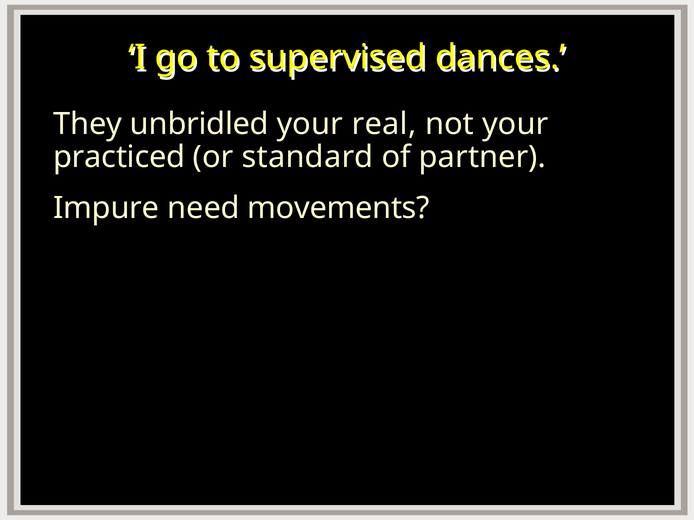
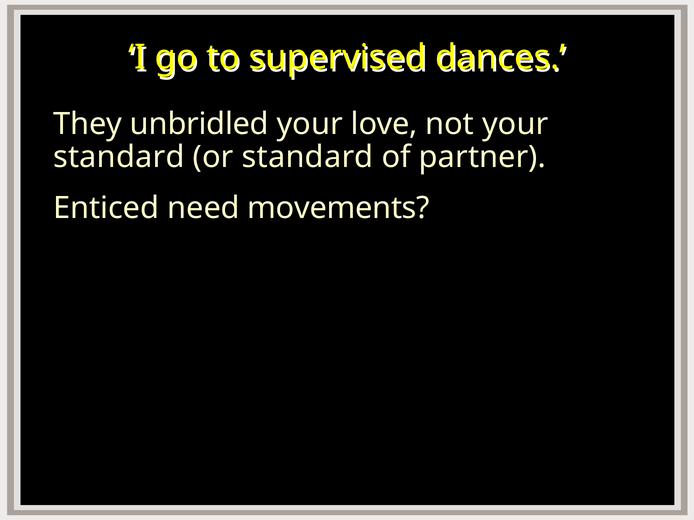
real: real -> love (384, 124)
practiced: practiced -> standard (119, 157)
Impure: Impure -> Enticed (106, 208)
